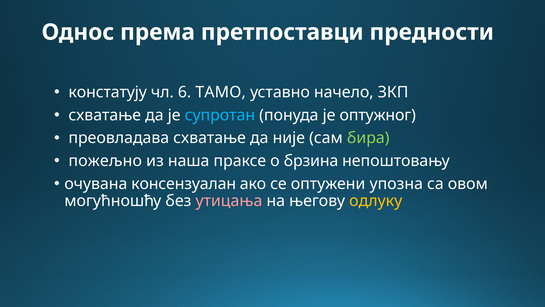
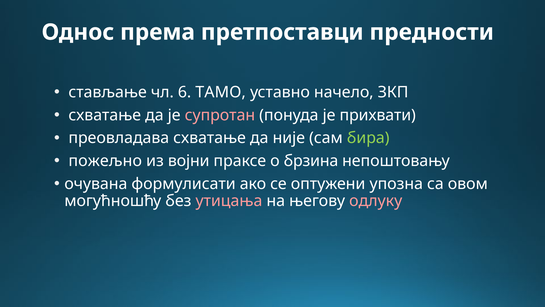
констатују: констатују -> стављање (108, 92)
супротан colour: light blue -> pink (220, 115)
оптужног: оптужног -> прихвати (378, 115)
наша: наша -> војни (189, 161)
консензуалан: консензуалан -> формулисати (184, 184)
одлуку colour: yellow -> pink (376, 201)
